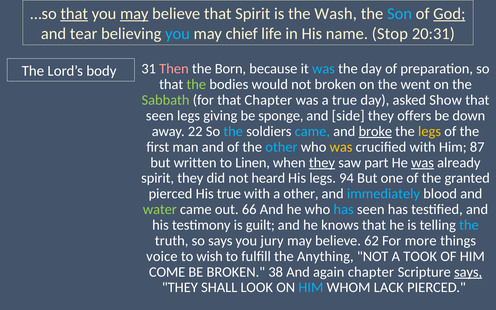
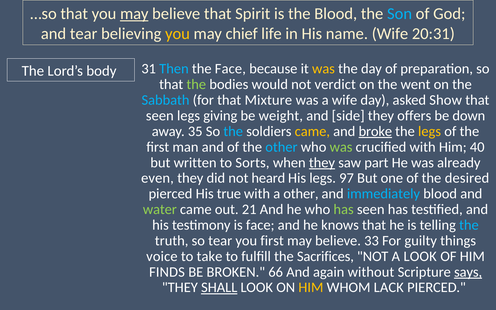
that underline: present -> none (74, 14)
the Wash: Wash -> Blood (336, 14)
God underline: present -> none (449, 14)
you colour: light blue -> yellow (178, 34)
name Stop: Stop -> Wife (390, 34)
Then colour: pink -> light blue (174, 69)
the Born: Born -> Face (230, 69)
was colour: light blue -> yellow (323, 69)
not broken: broken -> verdict (335, 84)
Sabbath colour: light green -> light blue (165, 100)
that Chapter: Chapter -> Mixture (268, 100)
a true: true -> wife (345, 100)
sponge: sponge -> weight (281, 116)
22: 22 -> 35 (195, 131)
came colour: light blue -> yellow (312, 131)
was colour: yellow -> light green (341, 147)
87: 87 -> 40 (477, 147)
Linen: Linen -> Sorts (252, 163)
was underline: present -> none (423, 163)
spirit: spirit -> even (157, 178)
94: 94 -> 97 (347, 178)
granted: granted -> desired (467, 178)
66: 66 -> 21 (249, 209)
has colour: light blue -> light green (344, 209)
is guilt: guilt -> face (260, 225)
so says: says -> tear (220, 241)
you jury: jury -> first (272, 241)
62: 62 -> 33 (372, 241)
more: more -> guilty (421, 241)
wish: wish -> take (209, 256)
Anything: Anything -> Sacrifices (325, 256)
A TOOK: TOOK -> LOOK (420, 256)
COME: COME -> FINDS (167, 272)
38: 38 -> 66 (276, 272)
again chapter: chapter -> without (371, 272)
SHALL underline: none -> present (219, 288)
HIM colour: light blue -> yellow (311, 288)
